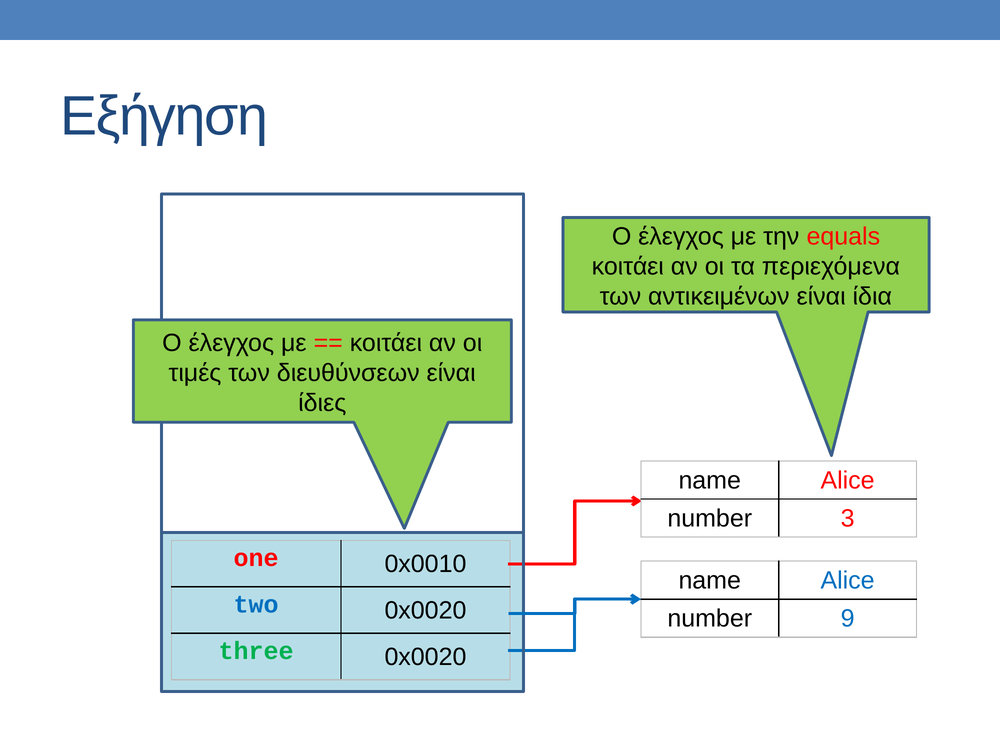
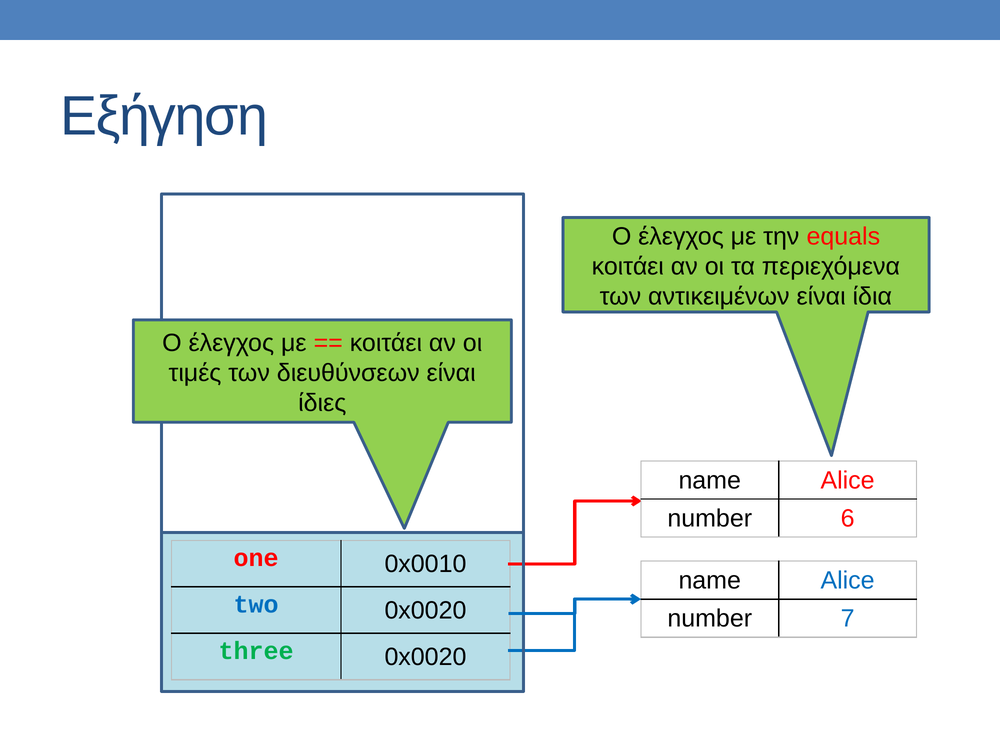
3: 3 -> 6 (848, 518)
9: 9 -> 7 (848, 619)
